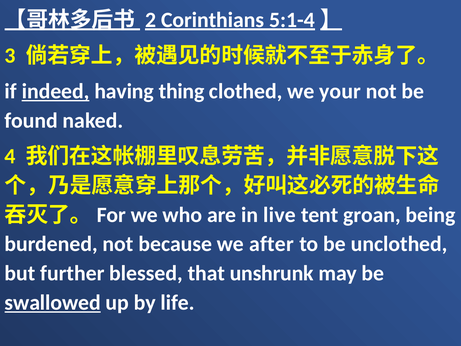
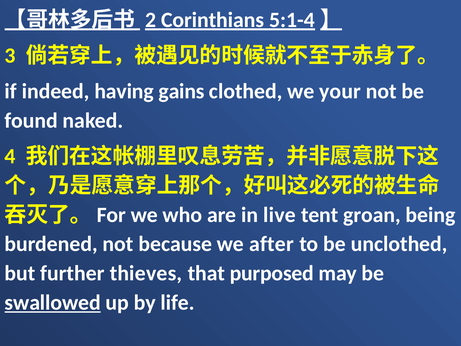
indeed underline: present -> none (56, 91)
thing: thing -> gains (182, 91)
blessed: blessed -> thieves (146, 273)
unshrunk: unshrunk -> purposed (272, 273)
